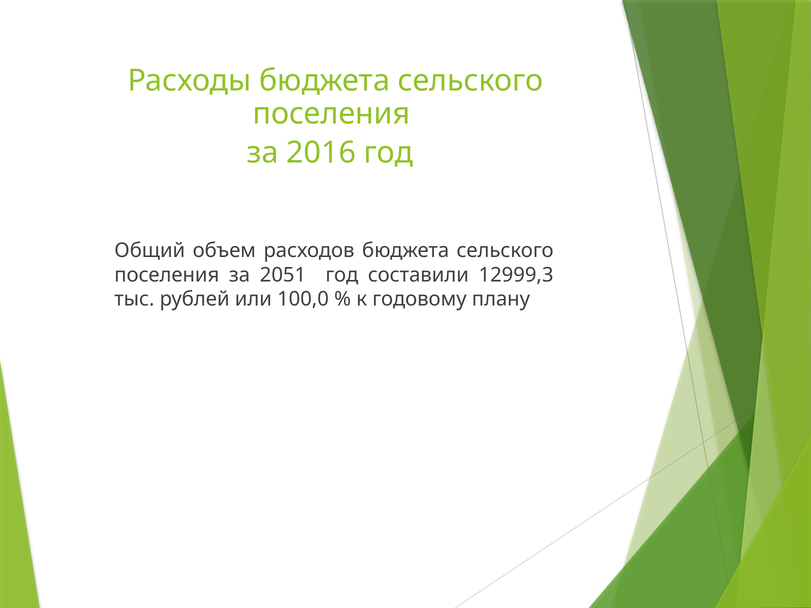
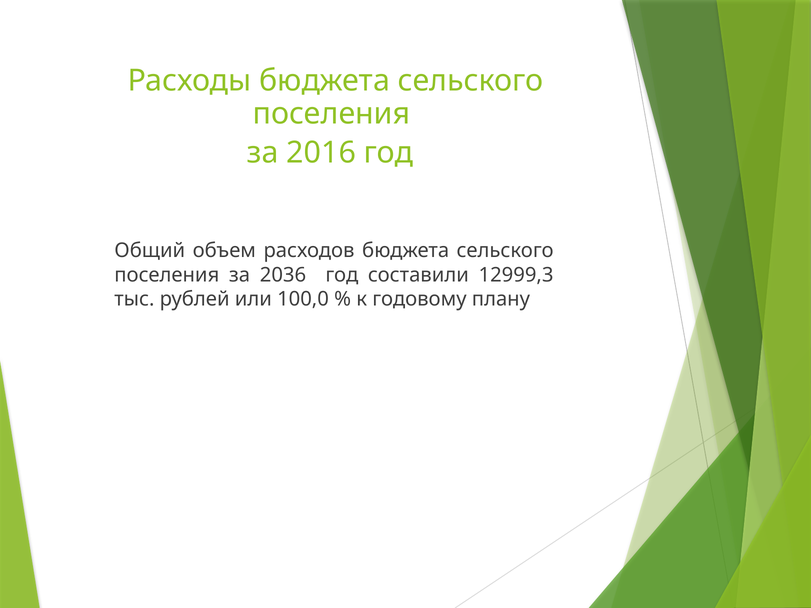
2051: 2051 -> 2036 (283, 275)
